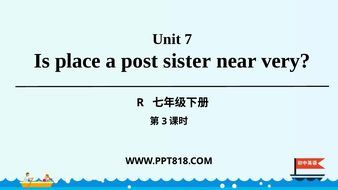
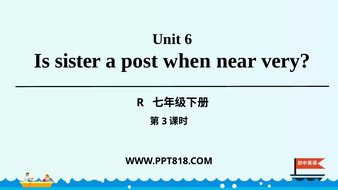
7: 7 -> 6 (188, 39)
place: place -> sister (78, 61)
sister: sister -> when (187, 61)
